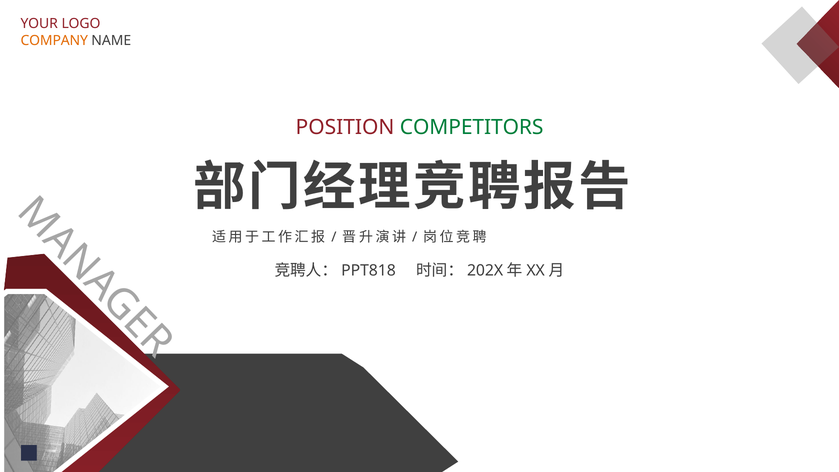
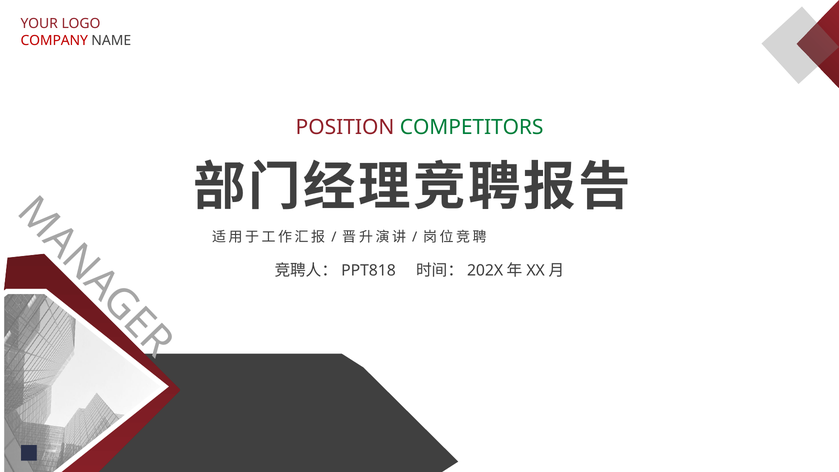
COMPANY colour: orange -> red (54, 40)
